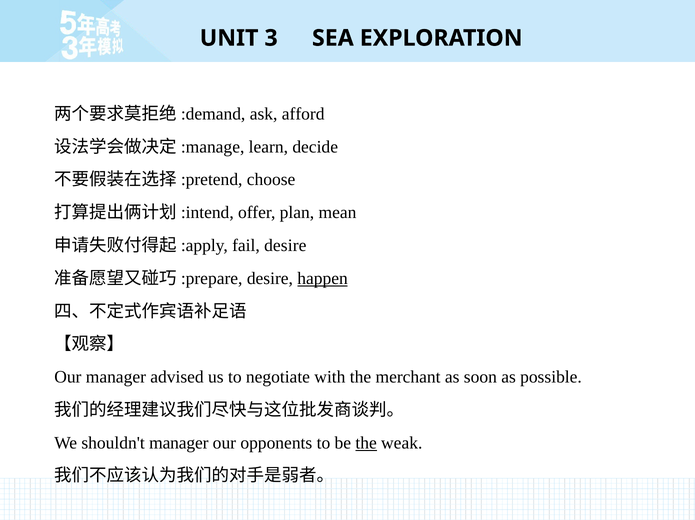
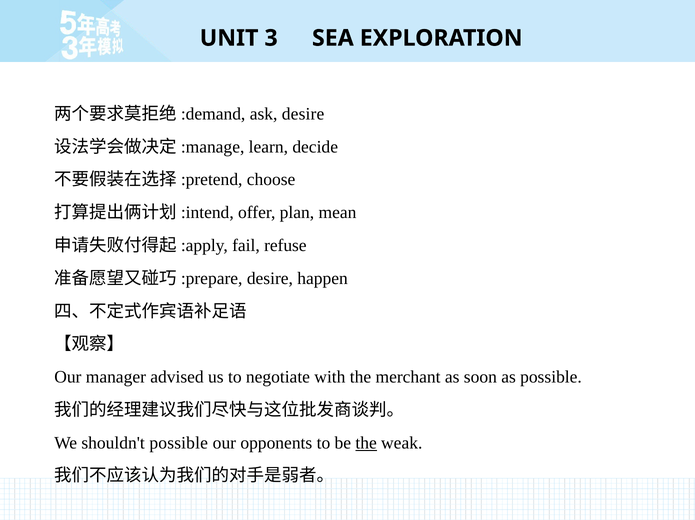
ask afford: afford -> desire (303, 114)
fail desire: desire -> refuse (285, 245)
happen underline: present -> none (323, 278)
shouldn't manager: manager -> possible (179, 443)
